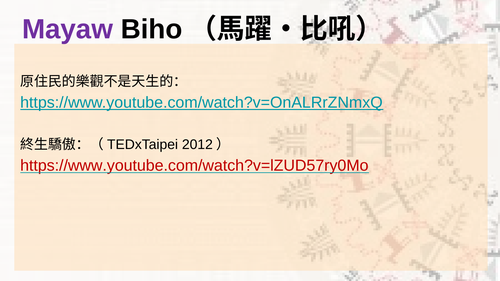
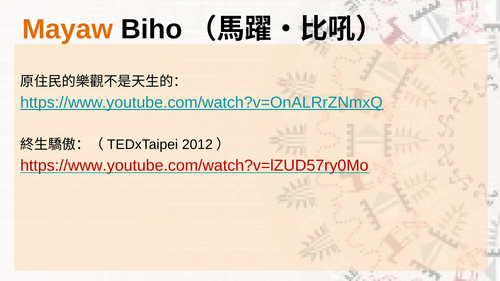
Mayaw colour: purple -> orange (68, 29)
